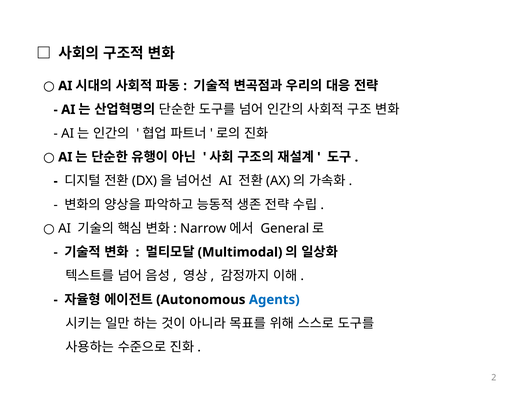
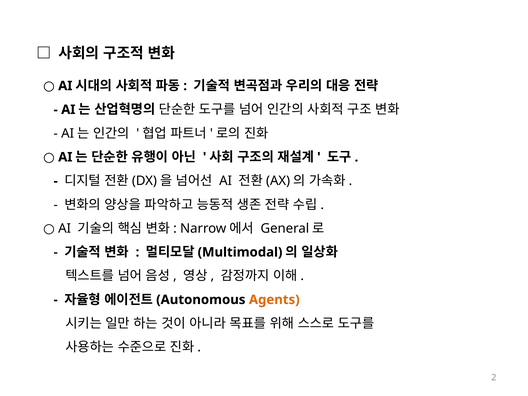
Agents colour: blue -> orange (274, 300)
